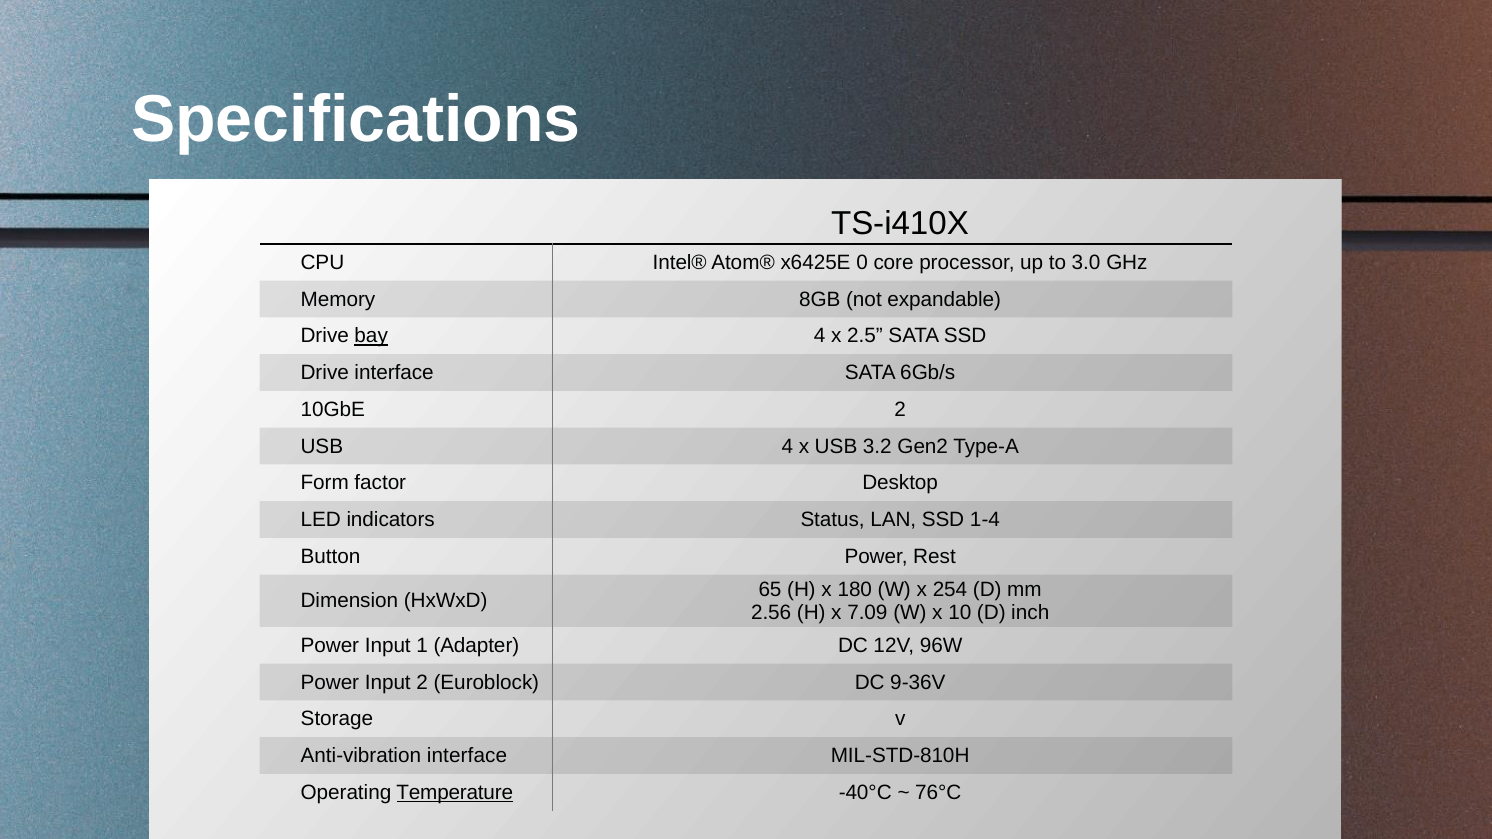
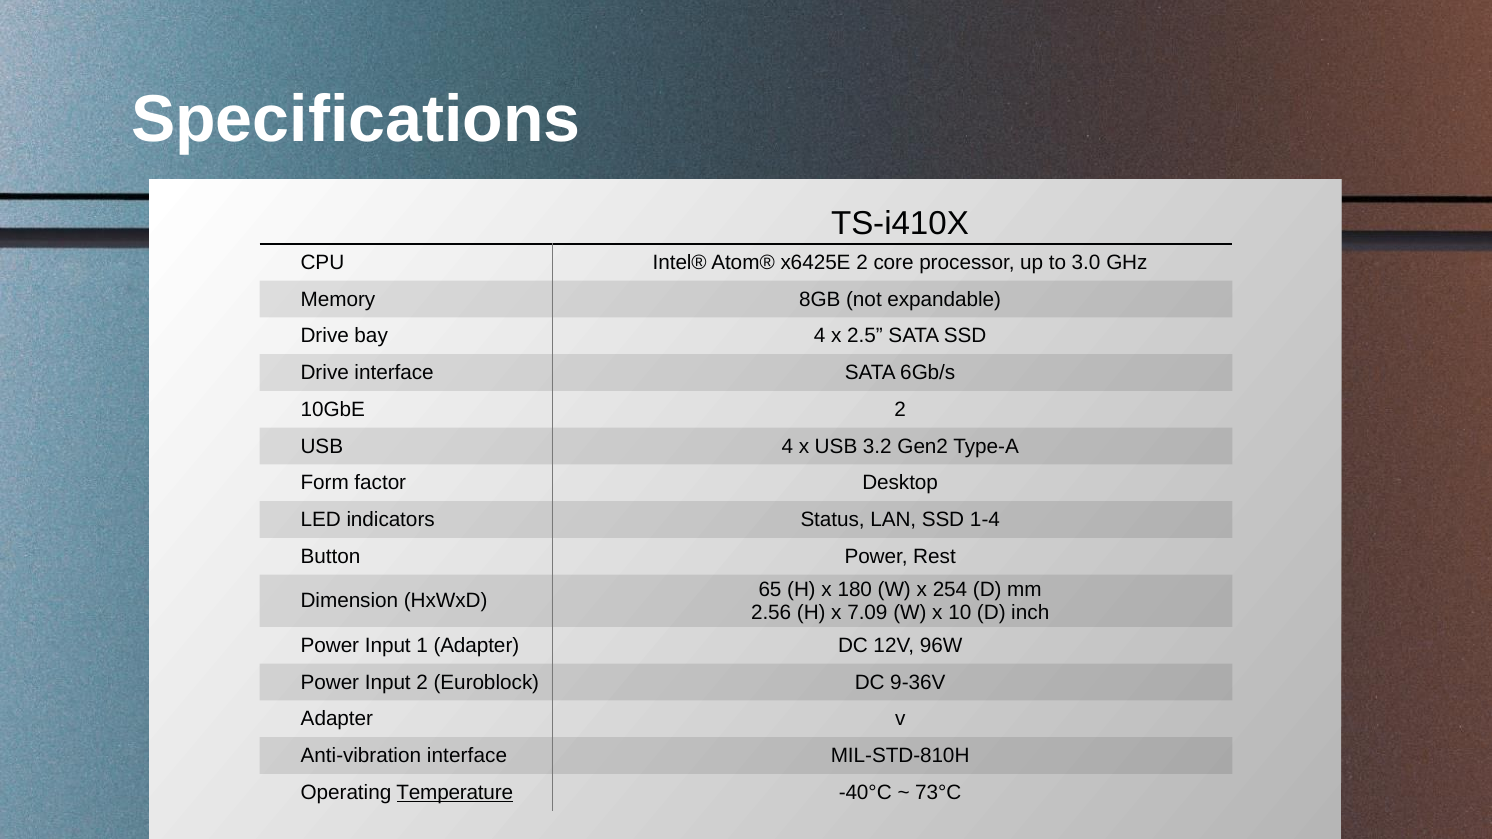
x6425E 0: 0 -> 2 (862, 263)
bay underline: present -> none (371, 336)
Storage: Storage -> Adapter (337, 719)
76°C: 76°C -> 73°C (938, 793)
